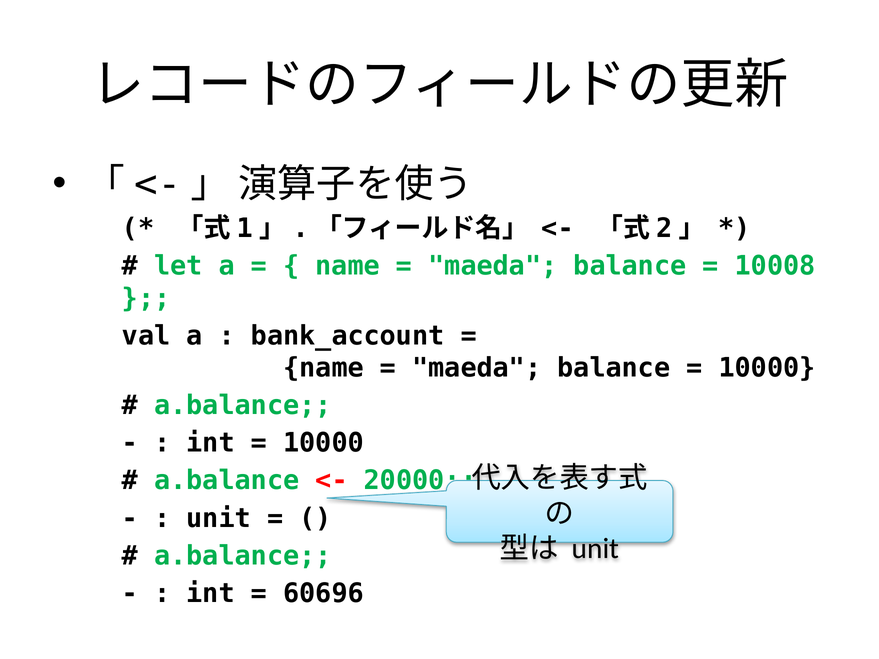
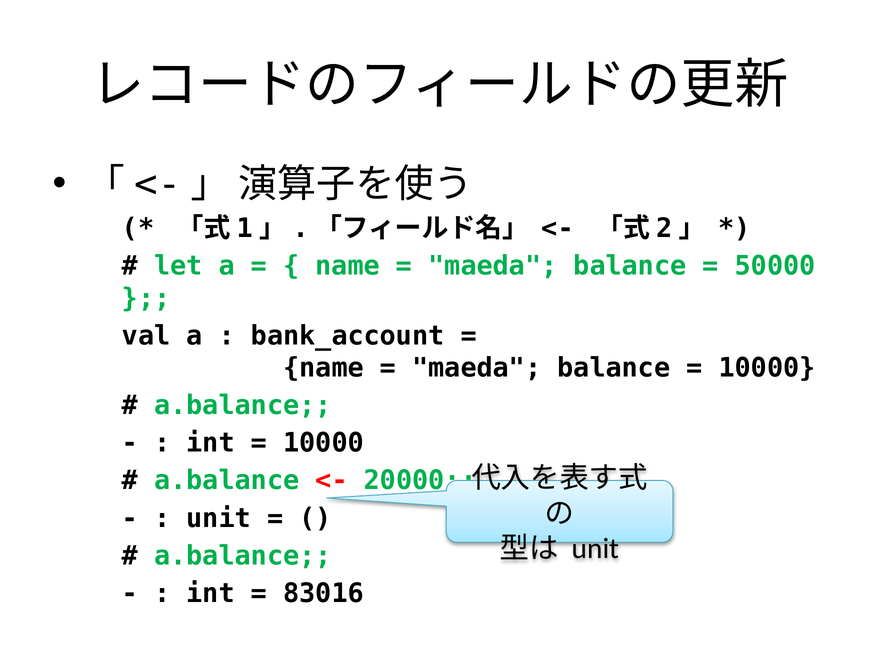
10008: 10008 -> 50000 (775, 266)
60696: 60696 -> 83016 (323, 594)
